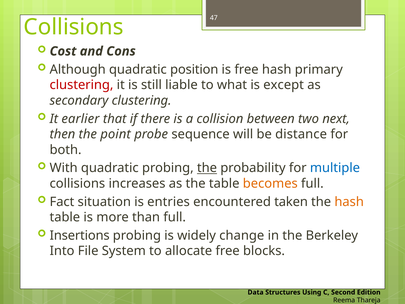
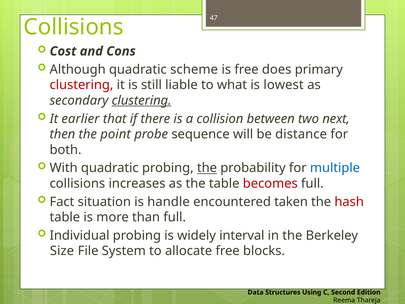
position: position -> scheme (194, 69)
free hash: hash -> does (277, 69)
except: except -> lowest (284, 85)
clustering underline: none -> present (142, 100)
becomes colour: orange -> red (270, 183)
entries: entries -> handle (169, 202)
hash colour: orange -> red (349, 202)
Insertions: Insertions -> Individual (80, 235)
change: change -> interval (242, 235)
Into: Into -> Size (62, 251)
